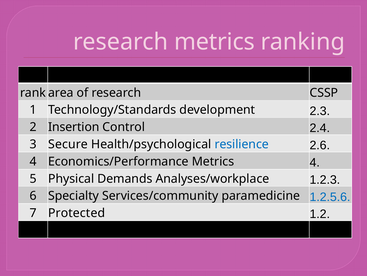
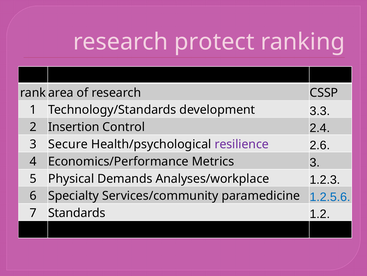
research metrics: metrics -> protect (214, 42)
2.3: 2.3 -> 3.3 (320, 111)
resilience colour: blue -> purple (242, 144)
Metrics 4: 4 -> 3 (315, 162)
Protected: Protected -> Standards (77, 213)
